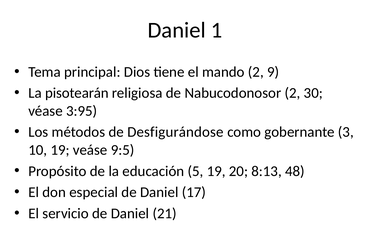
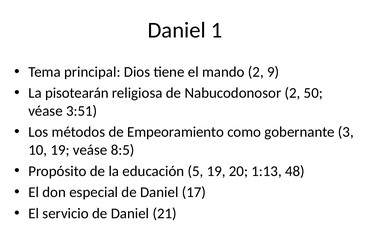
30: 30 -> 50 (313, 93)
3:95: 3:95 -> 3:51 (82, 111)
Desfigurándose: Desfigurándose -> Empeoramiento (176, 132)
9:5: 9:5 -> 8:5 (123, 150)
8:13: 8:13 -> 1:13 (267, 171)
